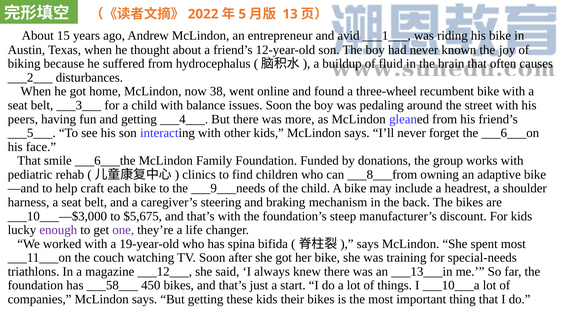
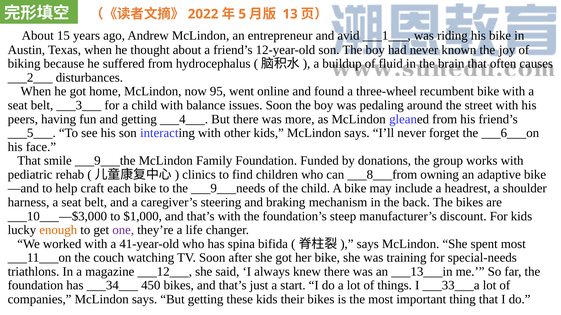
38: 38 -> 95 (218, 92)
___6___the: ___6___the -> ___9___the (105, 161)
$5,675: $5,675 -> $1,000 (143, 216)
enough colour: purple -> orange (58, 230)
19-year-old: 19-year-old -> 41-year-old (149, 244)
___58___: ___58___ -> ___34___ (112, 286)
___10___a: ___10___a -> ___33___a (451, 286)
